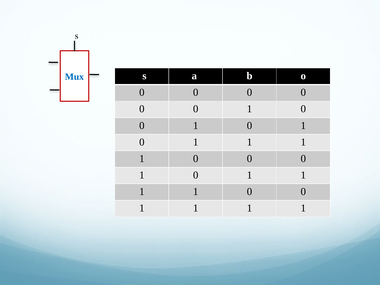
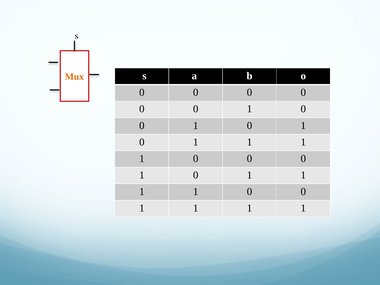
Mux colour: blue -> orange (74, 77)
